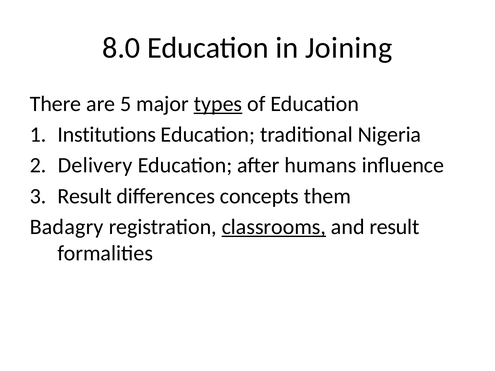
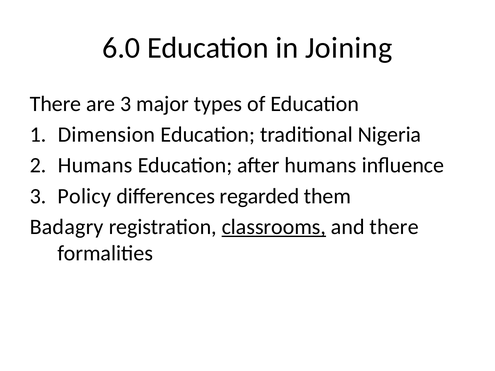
8.0: 8.0 -> 6.0 (121, 48)
are 5: 5 -> 3 (126, 104)
types underline: present -> none (218, 104)
Institutions: Institutions -> Dimension (106, 135)
2 Delivery: Delivery -> Humans (95, 165)
Result: Result -> Policy (84, 196)
concepts: concepts -> regarded (259, 196)
and result: result -> there (394, 227)
